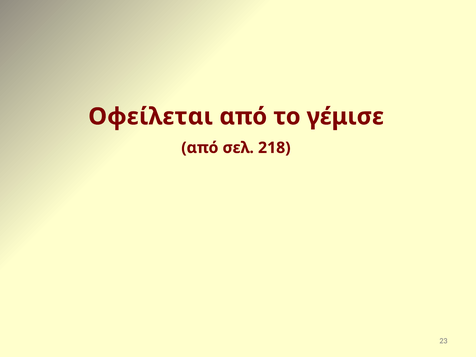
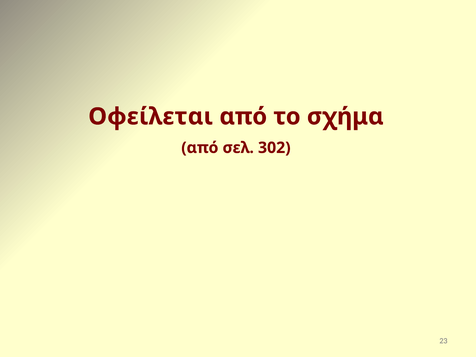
γέμισε: γέμισε -> σχήμα (345, 117)
218: 218 -> 302 (274, 148)
